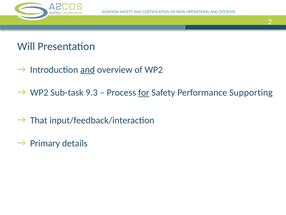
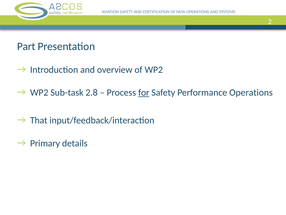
Will: Will -> Part (26, 46)
and underline: present -> none (88, 69)
9.3: 9.3 -> 2.8 (92, 92)
Performance Supporting: Supporting -> Operations (251, 92)
